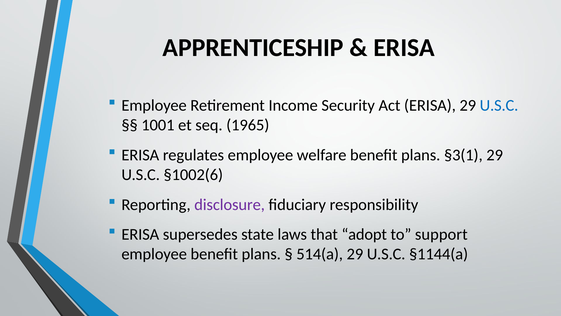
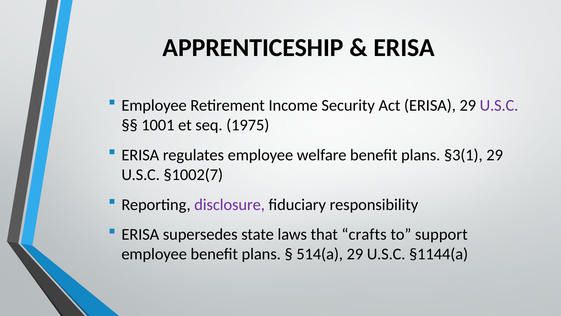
U.S.C colour: blue -> purple (499, 105)
1965: 1965 -> 1975 (248, 125)
§1002(6: §1002(6 -> §1002(7 (193, 174)
adopt: adopt -> crafts (364, 234)
